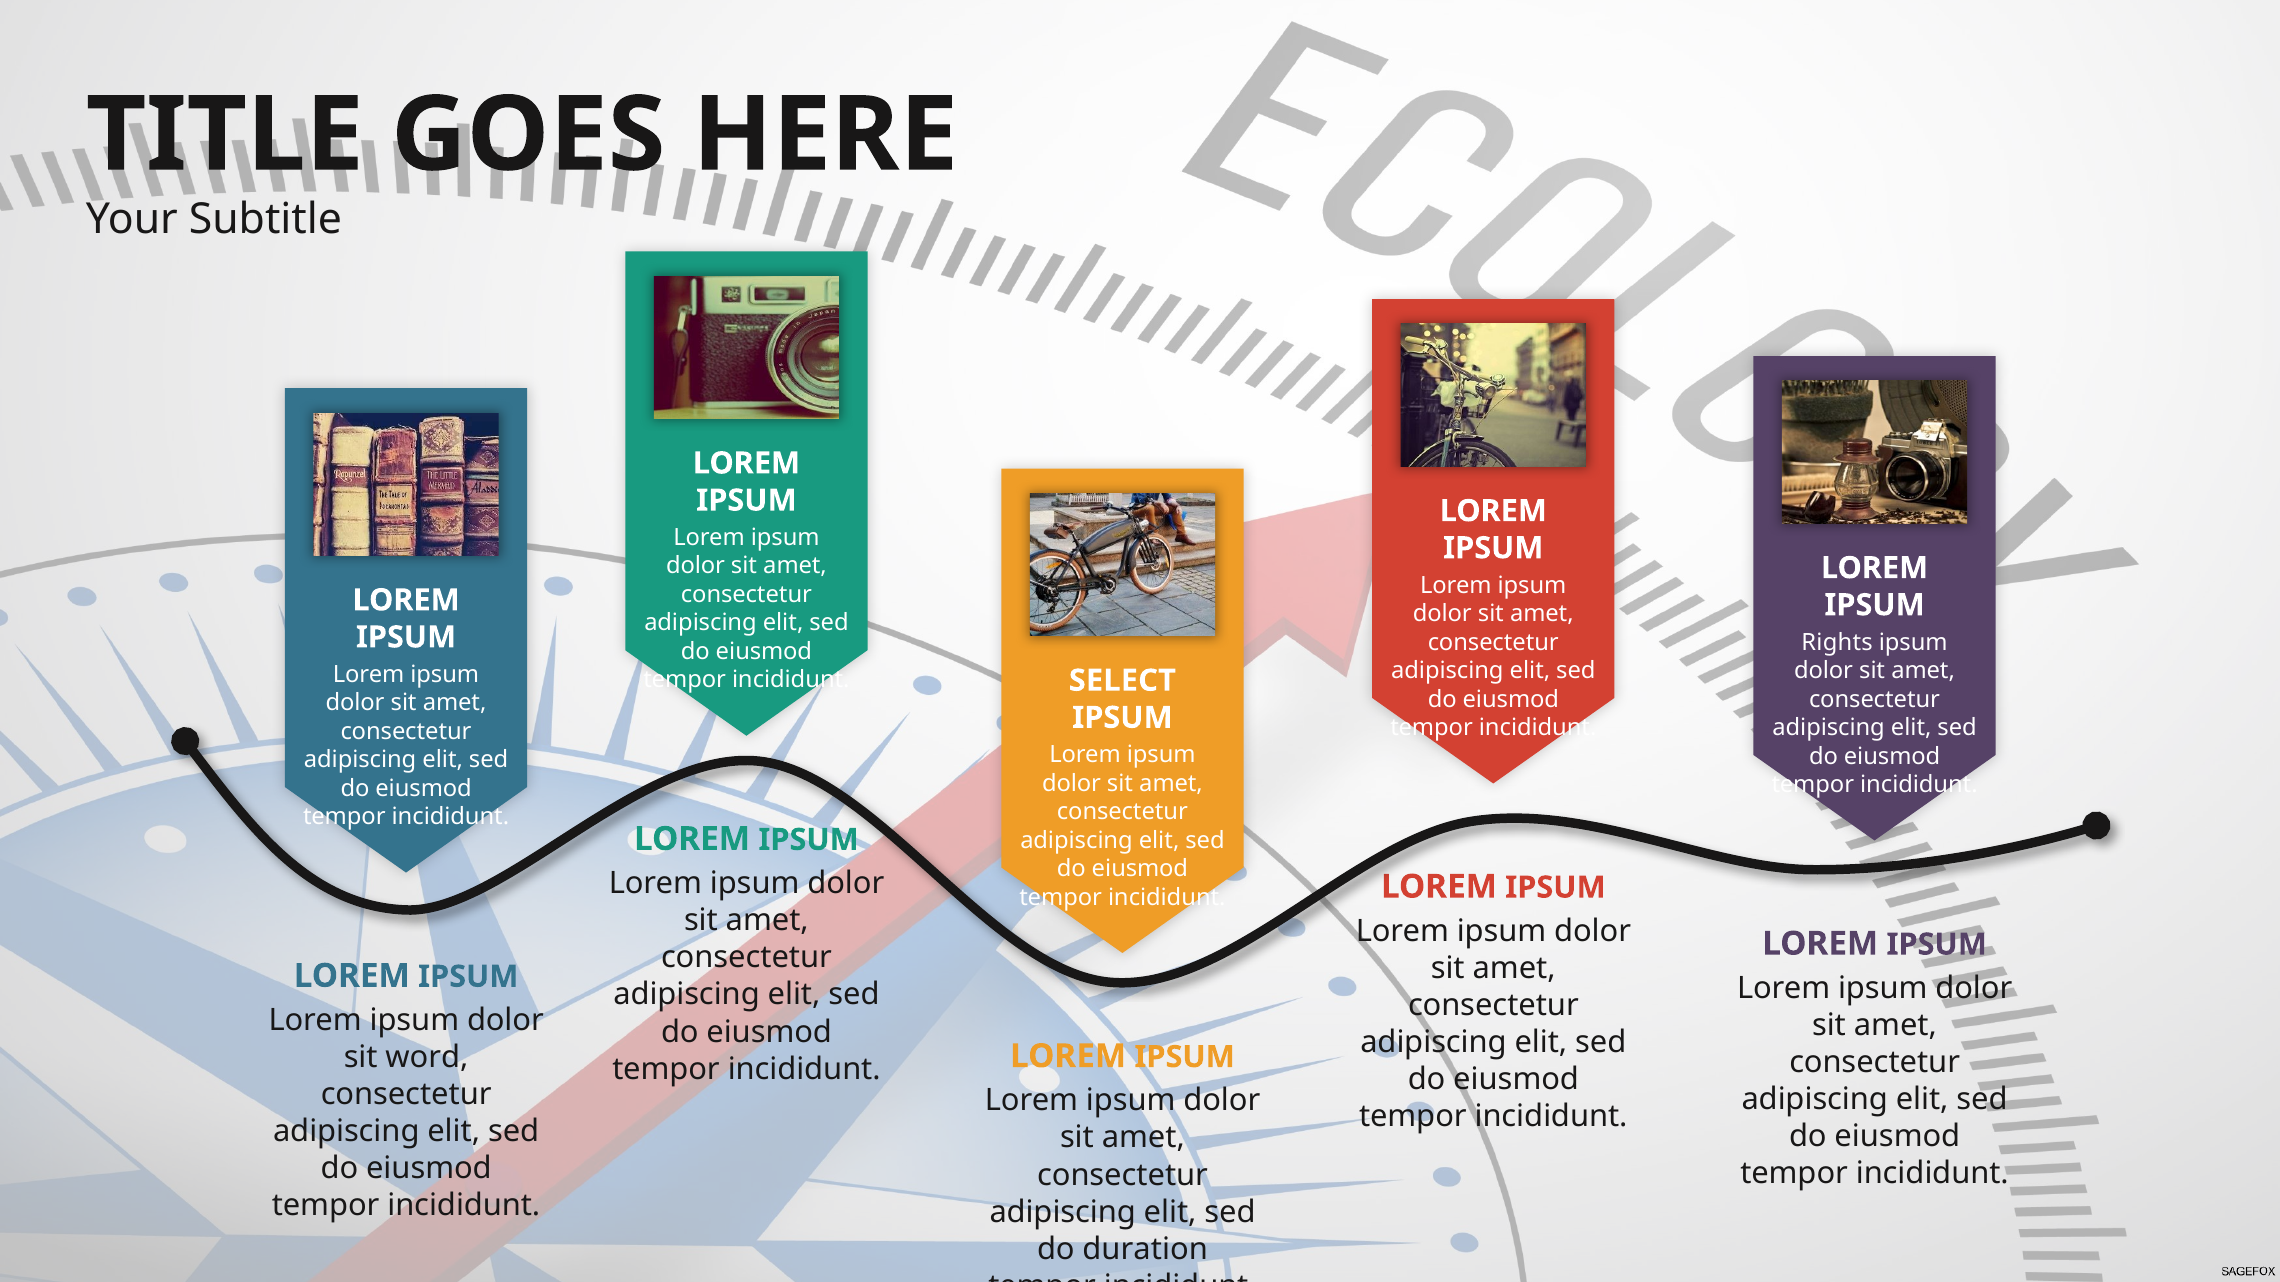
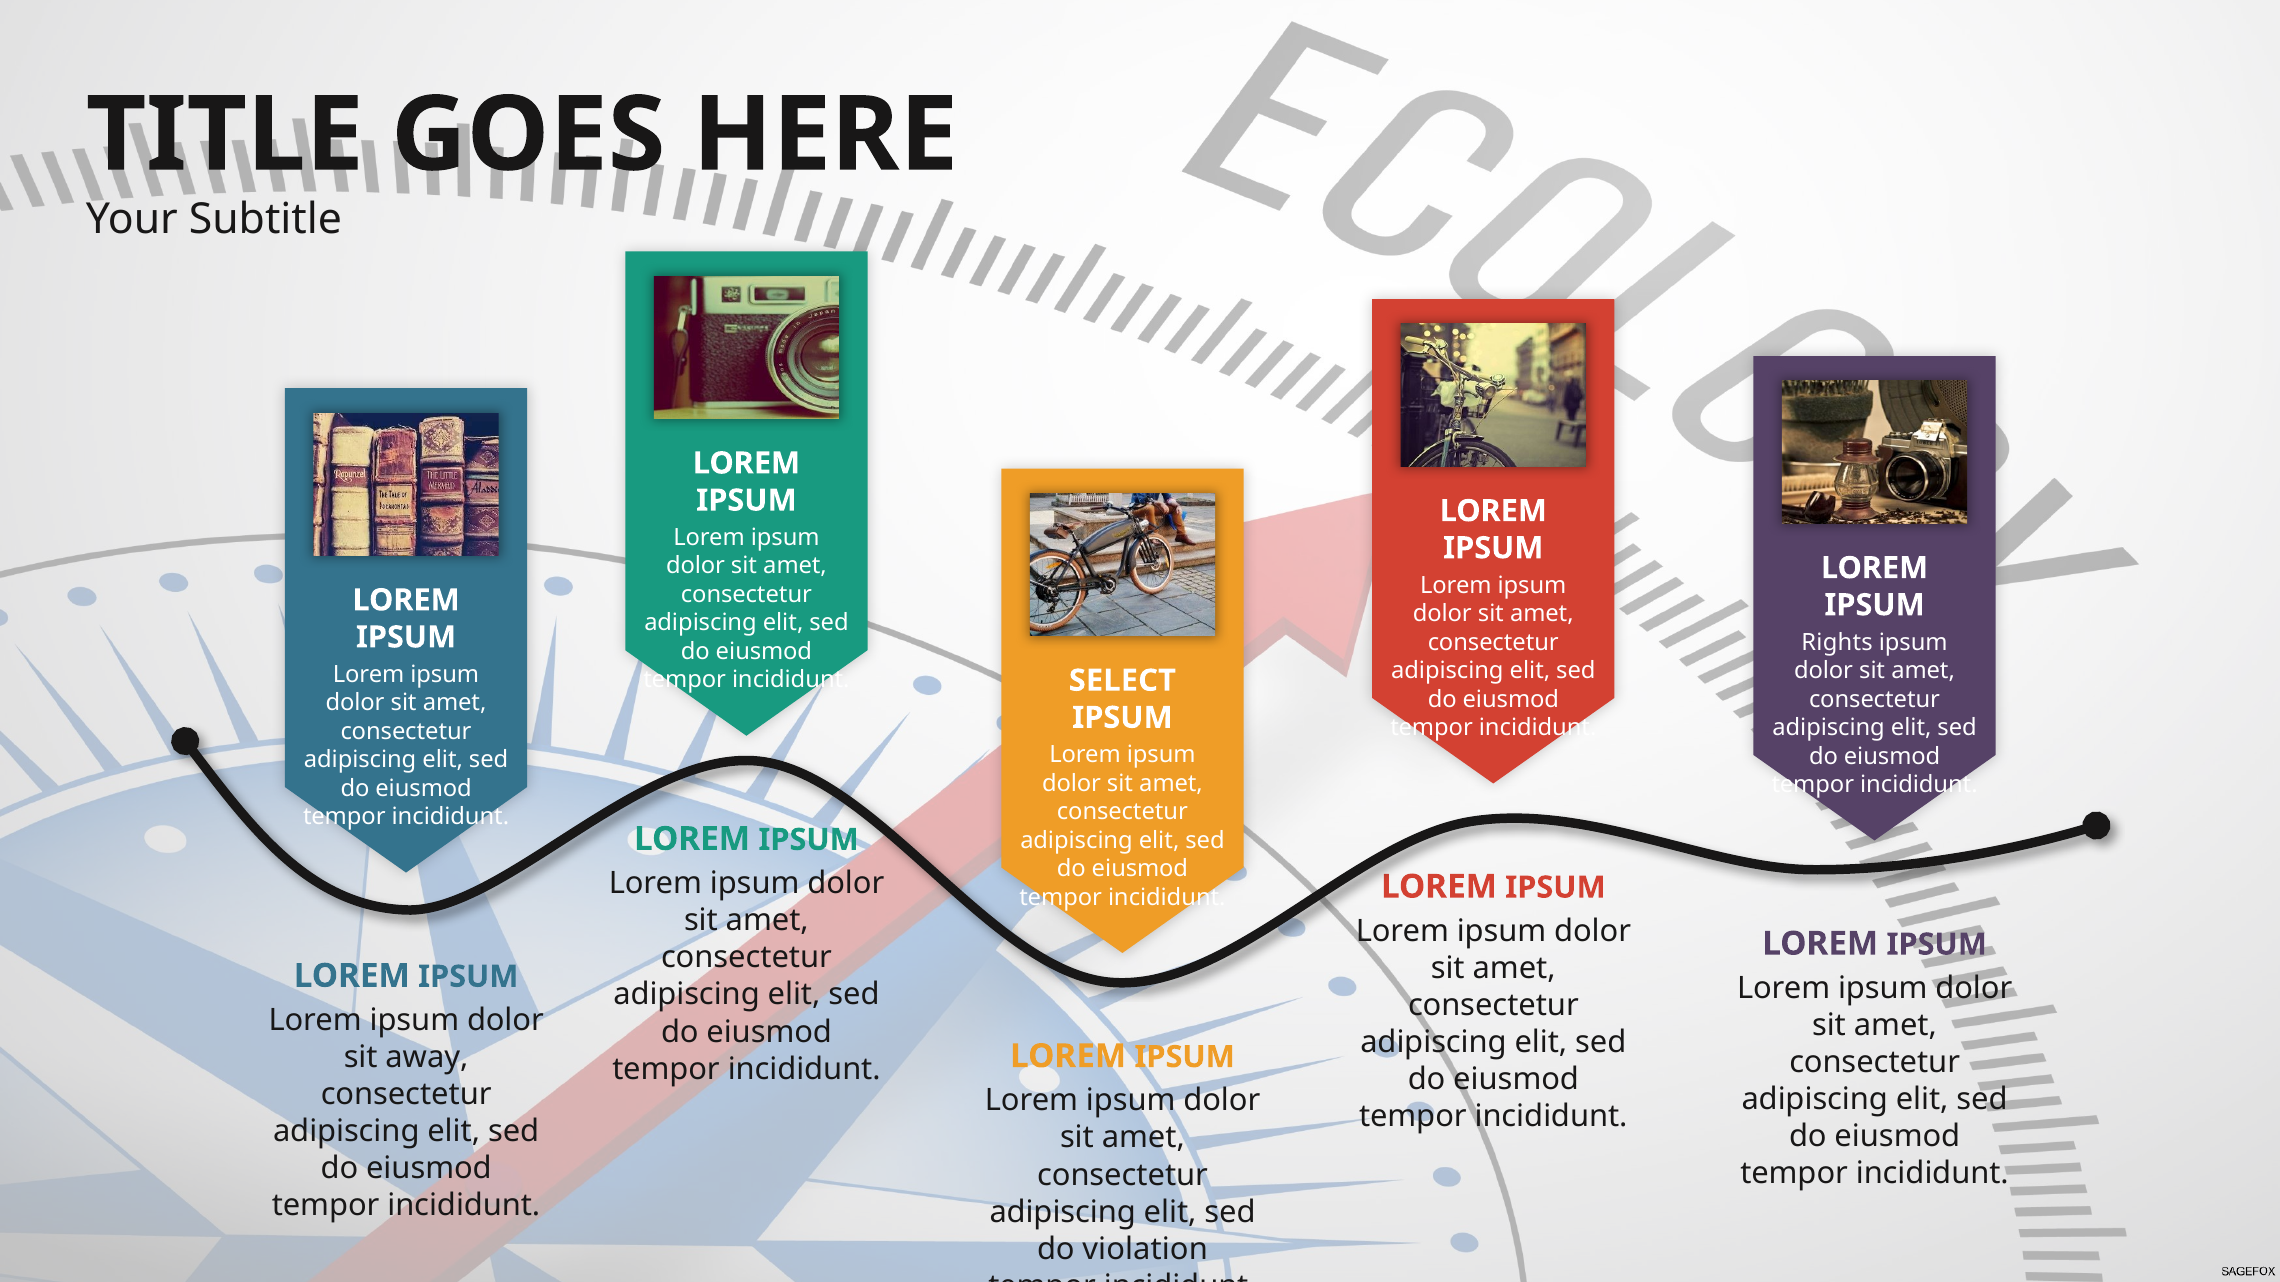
word: word -> away (427, 1058)
duration: duration -> violation (1145, 1249)
